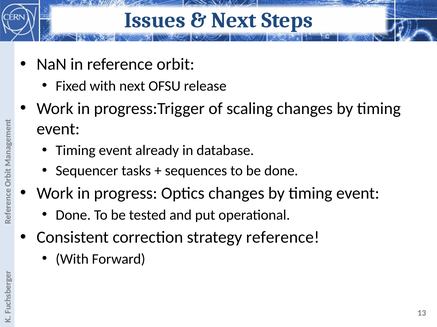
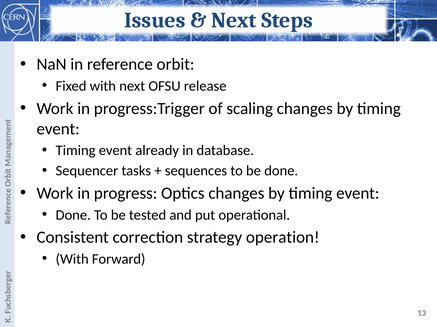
strategy reference: reference -> operation (283, 238)
